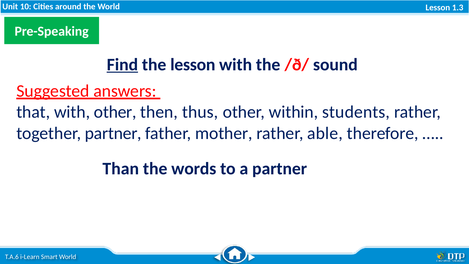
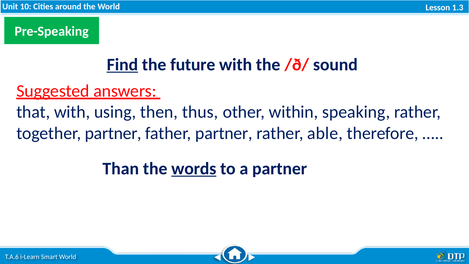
the lesson: lesson -> future (193, 65)
with other: other -> using (115, 112)
students: students -> speaking (356, 112)
father mother: mother -> partner (224, 133)
words underline: none -> present (194, 168)
